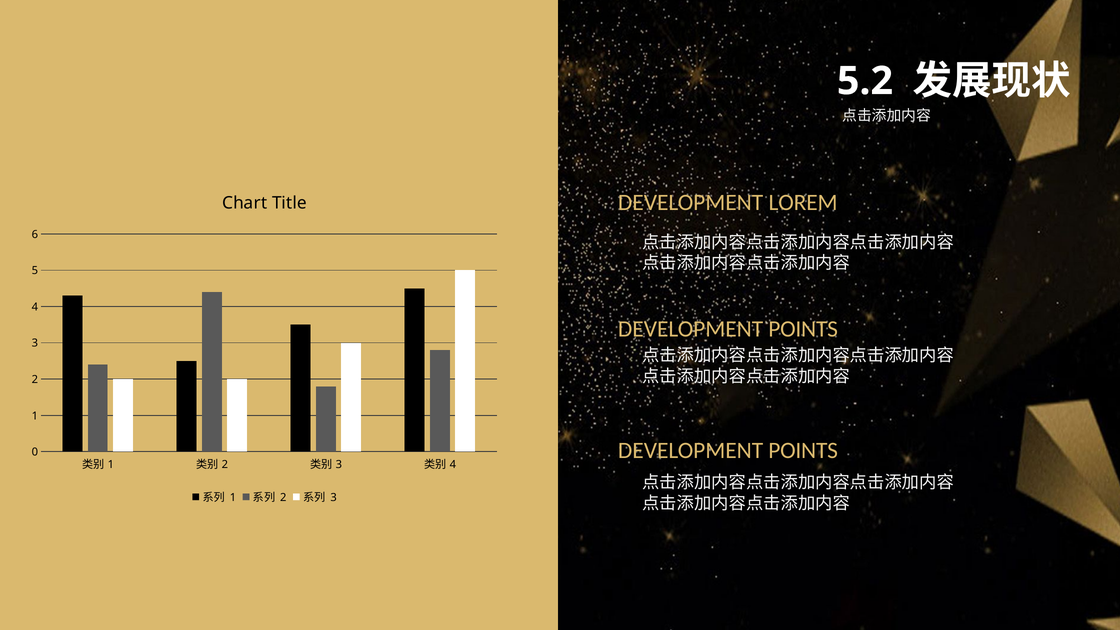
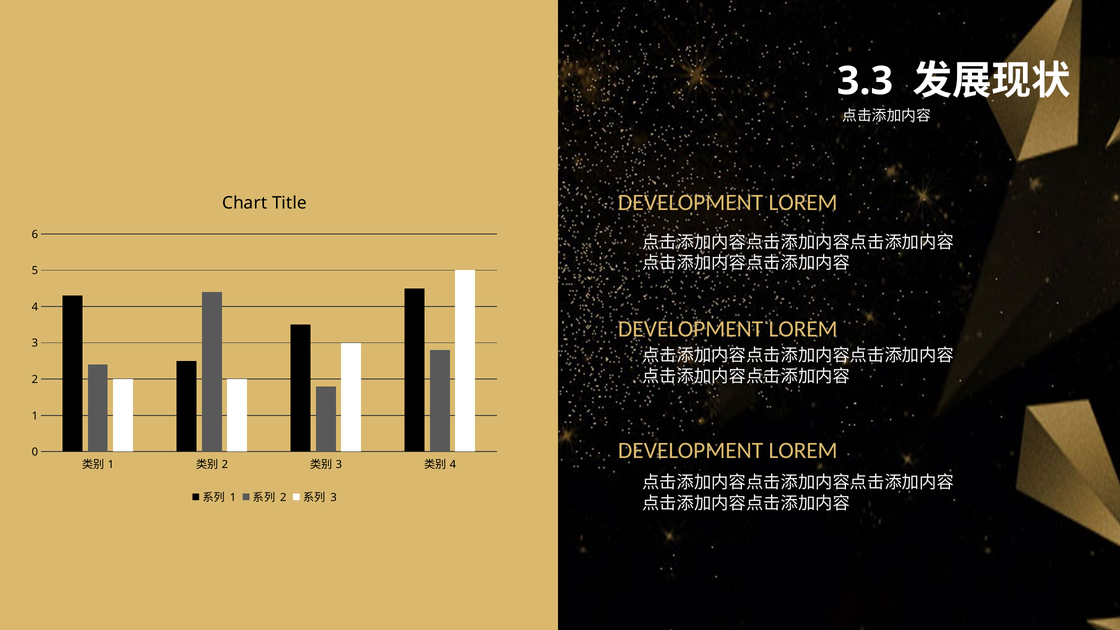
5.2: 5.2 -> 3.3 (865, 81)
POINTS: POINTS -> LOREM (803, 329)
POINTS: POINTS -> LOREM (803, 450)
